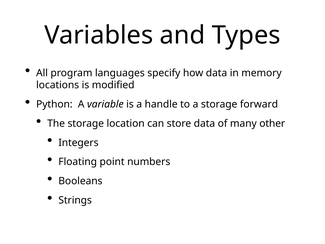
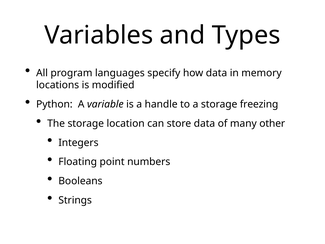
forward: forward -> freezing (259, 104)
